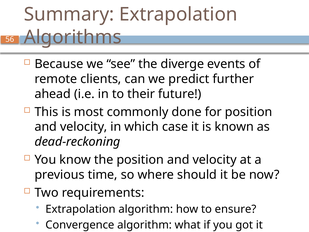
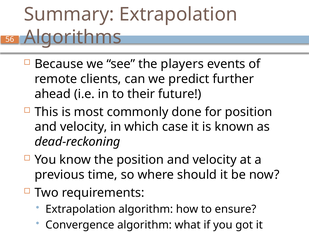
diverge: diverge -> players (182, 64)
